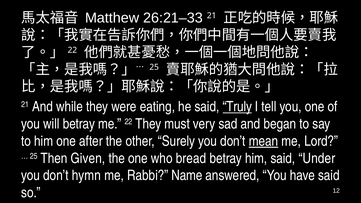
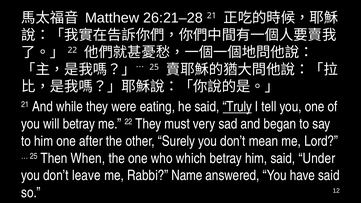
26:21–33: 26:21–33 -> 26:21–28 (173, 18)
mean underline: present -> none (264, 141)
Given: Given -> When (88, 158)
bread: bread -> which (191, 158)
hymn: hymn -> leave (86, 176)
